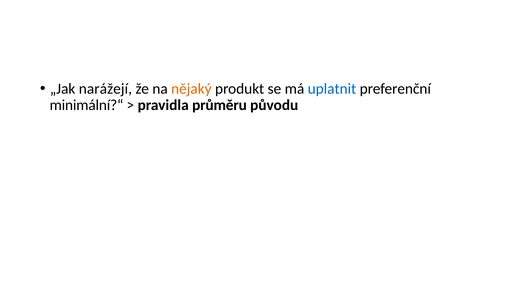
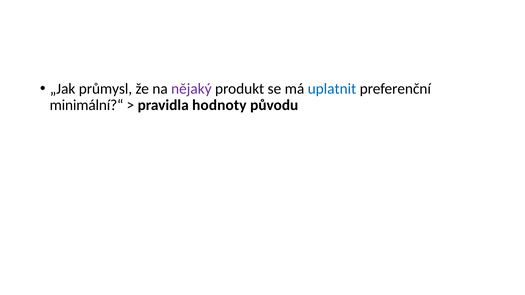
narážejí: narážejí -> průmysl (105, 89)
nějaký colour: orange -> purple (191, 89)
průměru: průměru -> hodnoty (219, 105)
